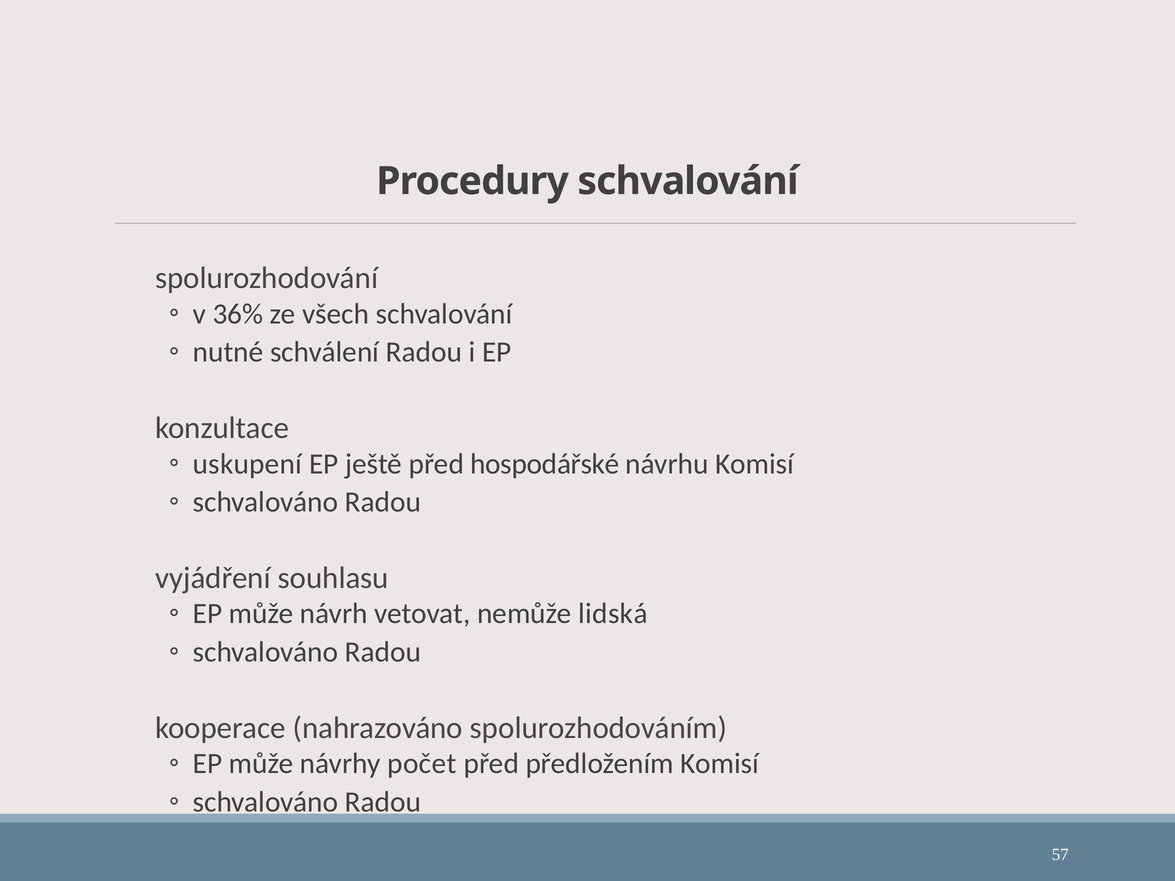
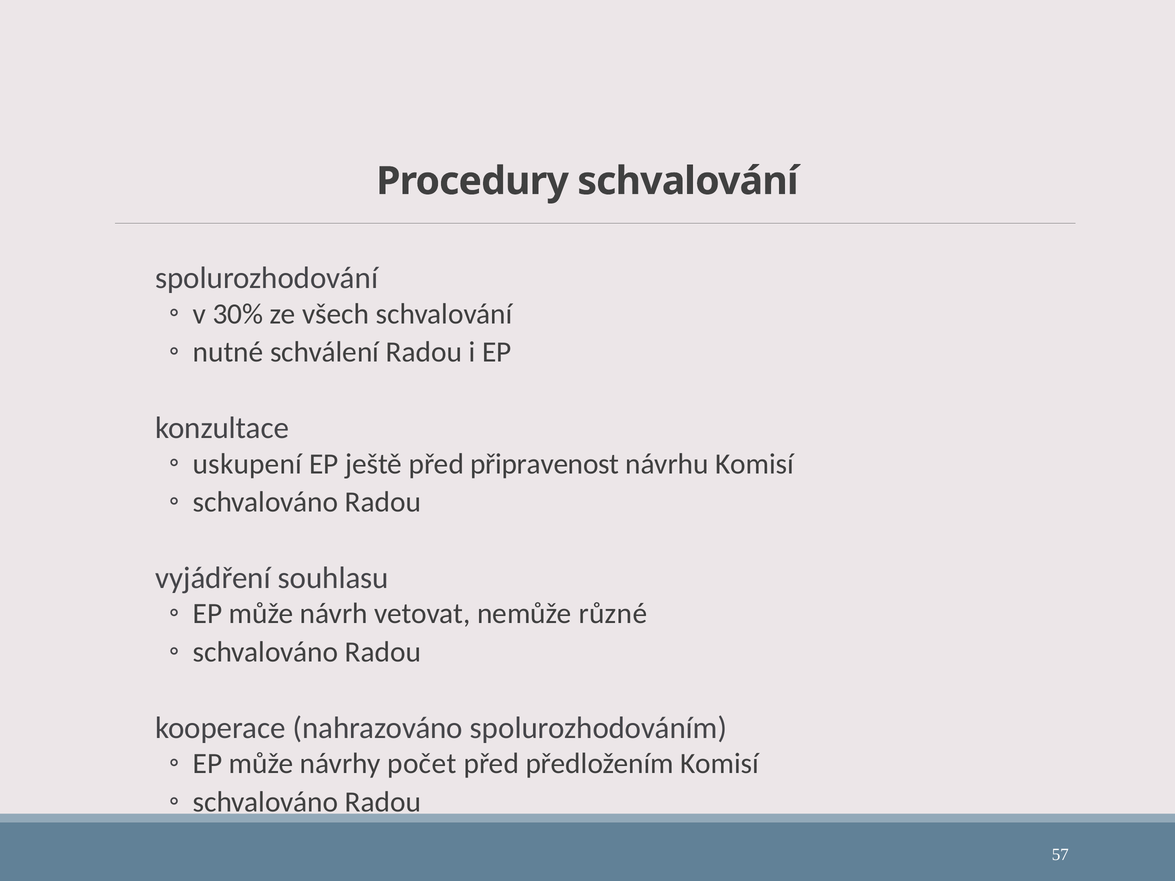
36%: 36% -> 30% (238, 314)
hospodářské: hospodářské -> připravenost (545, 464)
lidská: lidská -> různé (613, 614)
